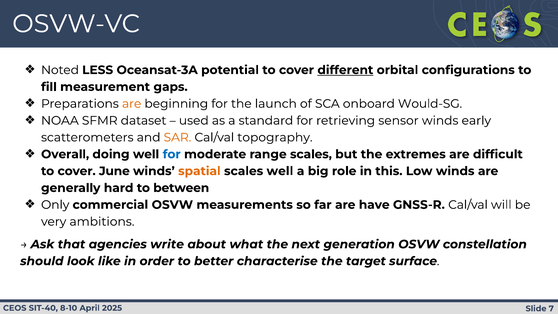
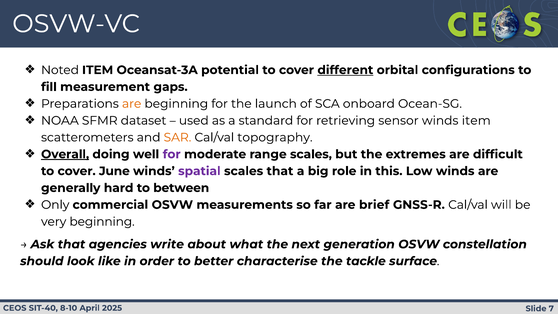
Noted LESS: LESS -> ITEM (98, 70)
Would-SG: Would-SG -> Ocean-SG (430, 104)
winds early: early -> item (476, 121)
Overall underline: none -> present (65, 154)
for colour: blue -> purple (172, 154)
spatial colour: orange -> purple (199, 171)
scales well: well -> that (280, 171)
have: have -> brief (374, 205)
very ambitions: ambitions -> beginning (102, 222)
target: target -> tackle (366, 261)
